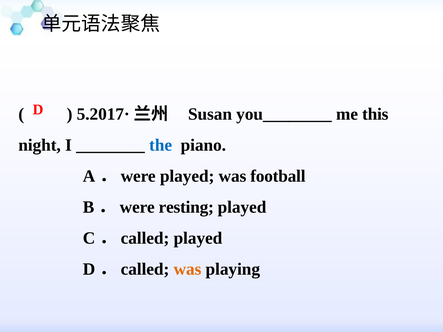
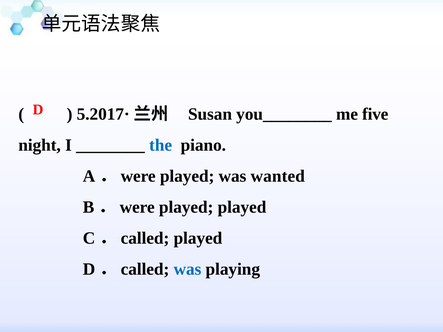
this: this -> five (375, 114)
football: football -> wanted (278, 176)
resting: resting -> played (186, 207)
was colour: orange -> blue (187, 269)
